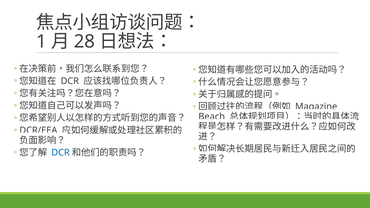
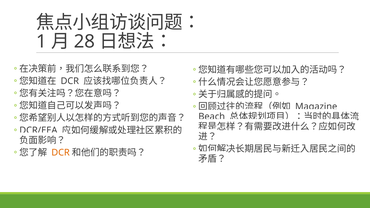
DCR colour: blue -> orange (61, 153)
